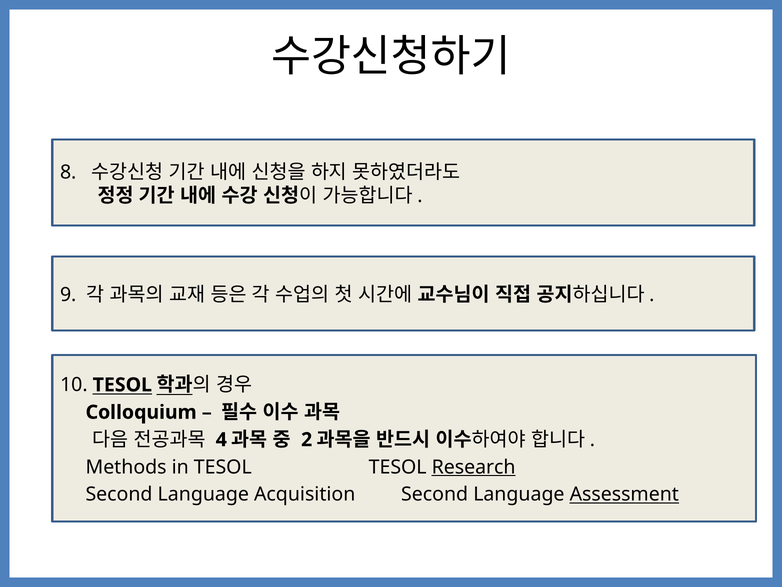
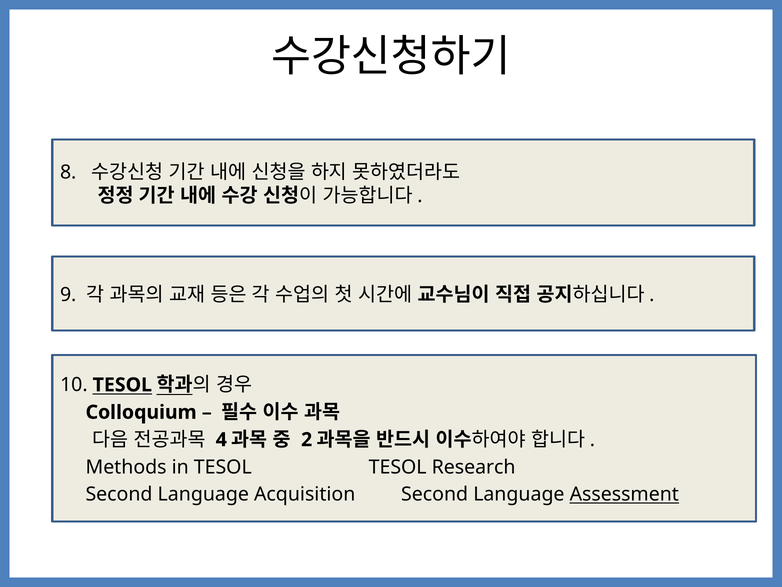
Research underline: present -> none (474, 467)
